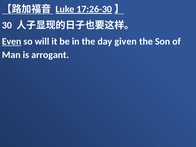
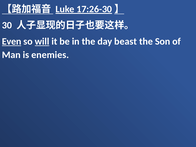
will underline: none -> present (42, 41)
given: given -> beast (126, 41)
arrogant: arrogant -> enemies (50, 55)
